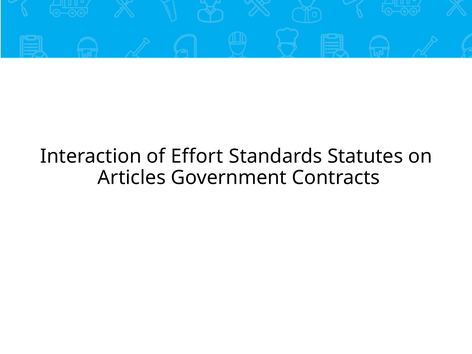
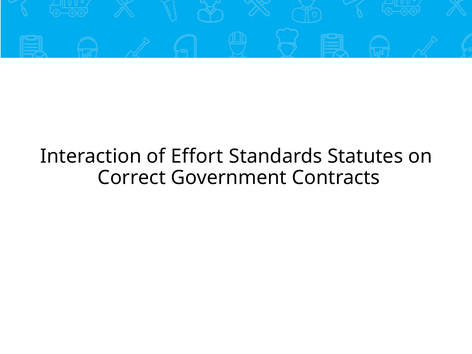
Articles: Articles -> Correct (132, 178)
